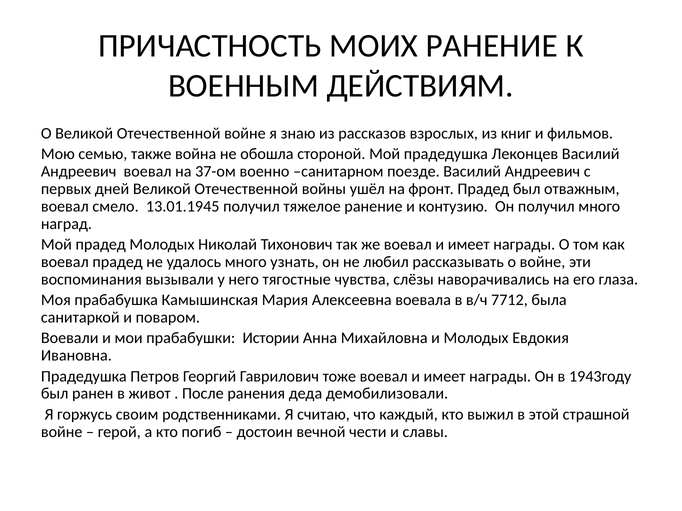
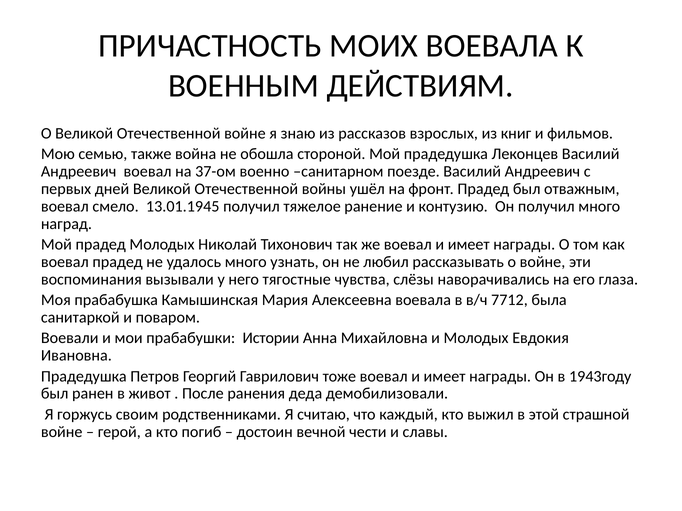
МОИХ РАНЕНИЕ: РАНЕНИЕ -> ВОЕВАЛА (492, 46)
